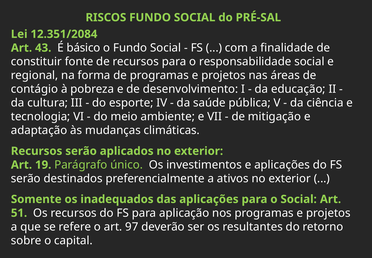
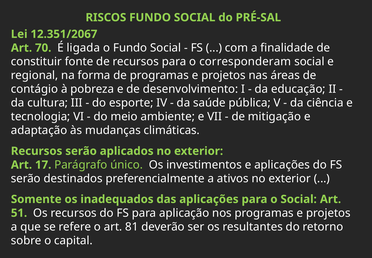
12.351/2084: 12.351/2084 -> 12.351/2067 (64, 34)
43: 43 -> 70 (43, 48)
básico: básico -> ligada (83, 48)
responsabilidade: responsabilidade -> corresponderam (245, 62)
19: 19 -> 17 (43, 165)
97: 97 -> 81 (132, 226)
